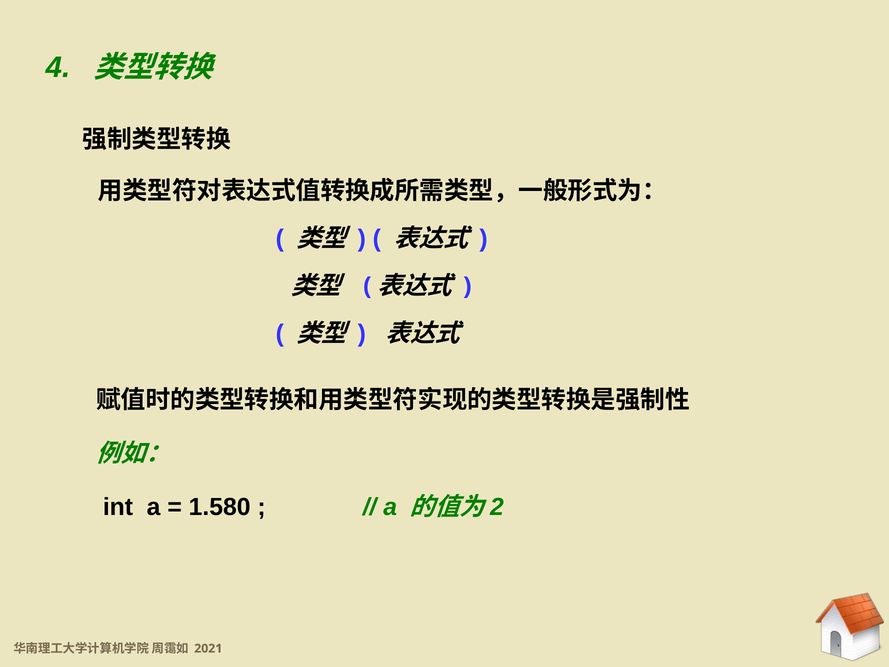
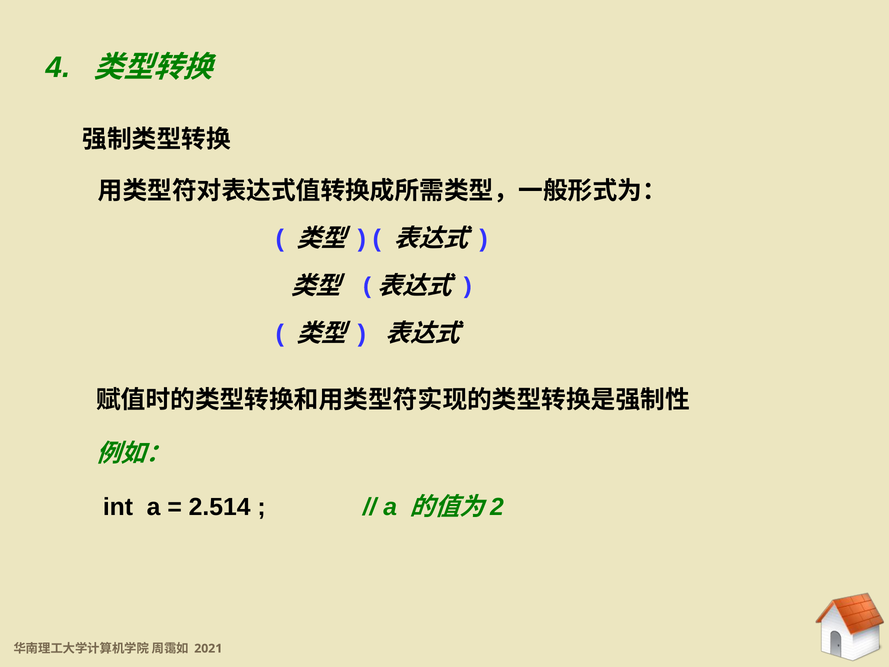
1.580: 1.580 -> 2.514 (220, 507)
